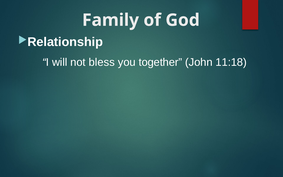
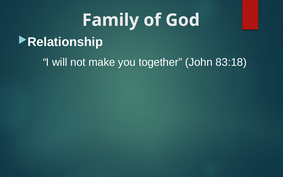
bless: bless -> make (102, 62)
11:18: 11:18 -> 83:18 (231, 62)
